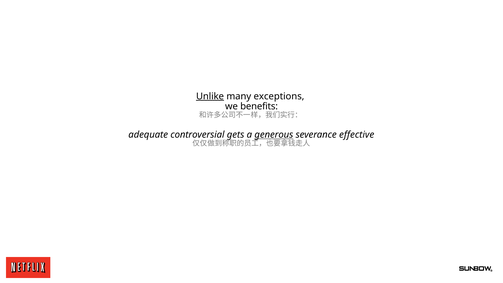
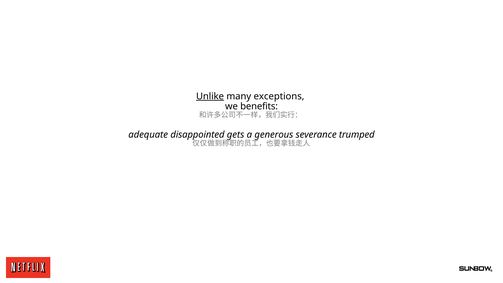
controversial: controversial -> disappointed (197, 135)
generous underline: present -> none (274, 135)
effective: effective -> trumped (357, 135)
